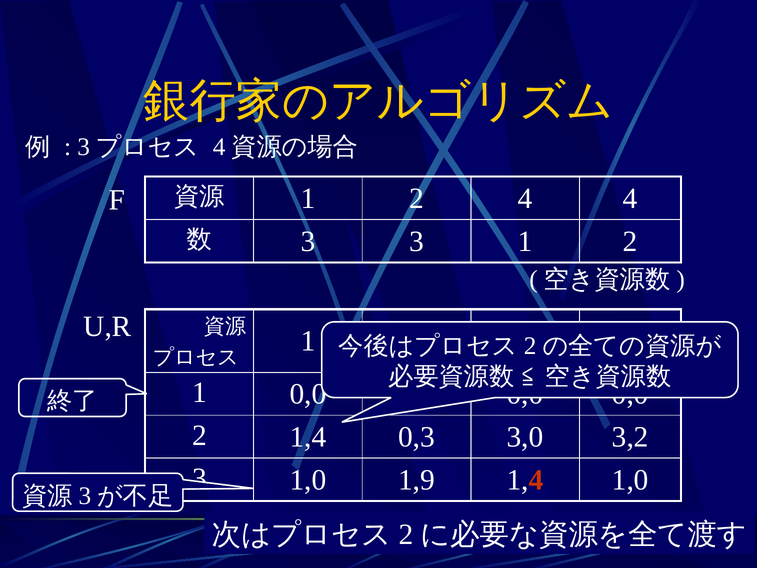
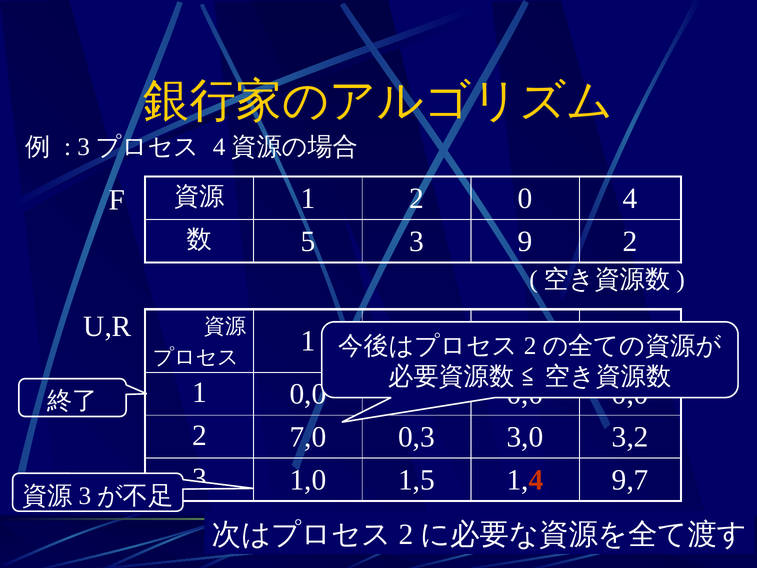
2 4: 4 -> 0 (525, 198)
3: 3 -> 5 (308, 241)
3 1: 1 -> 9 (525, 241)
2 1,4: 1,4 -> 7,0 (308, 437)
1,9: 1,9 -> 1,5 (417, 480)
1,4 1,0: 1,0 -> 9,7 (630, 480)
